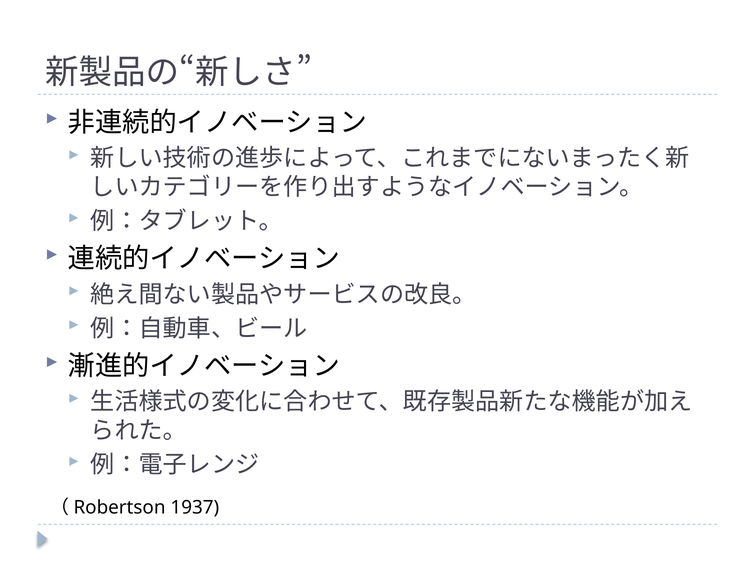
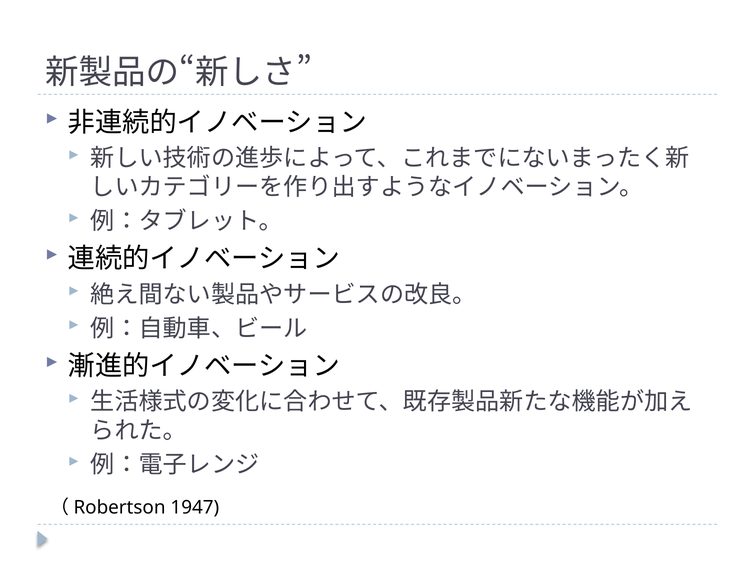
1937: 1937 -> 1947 (195, 508)
